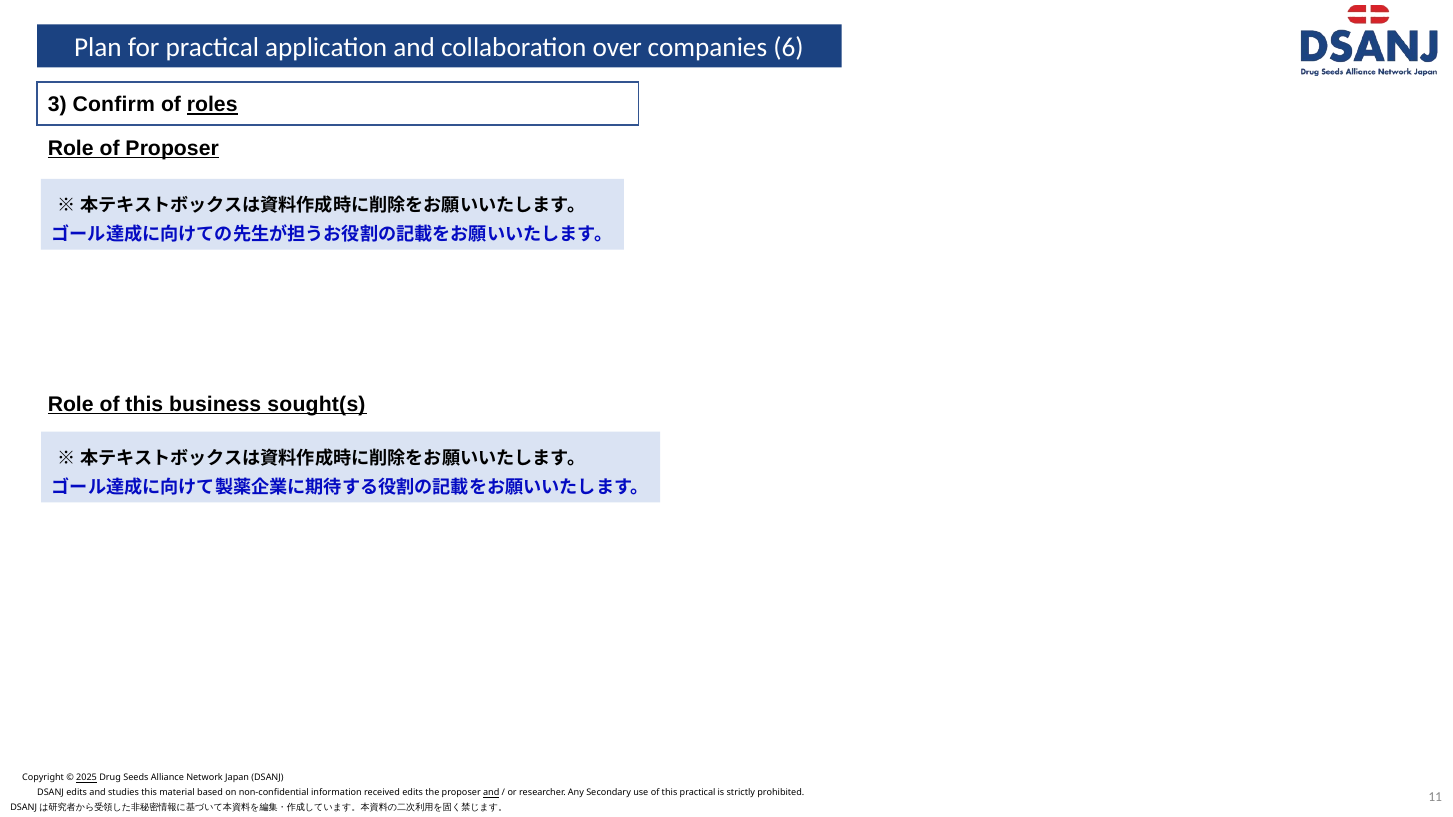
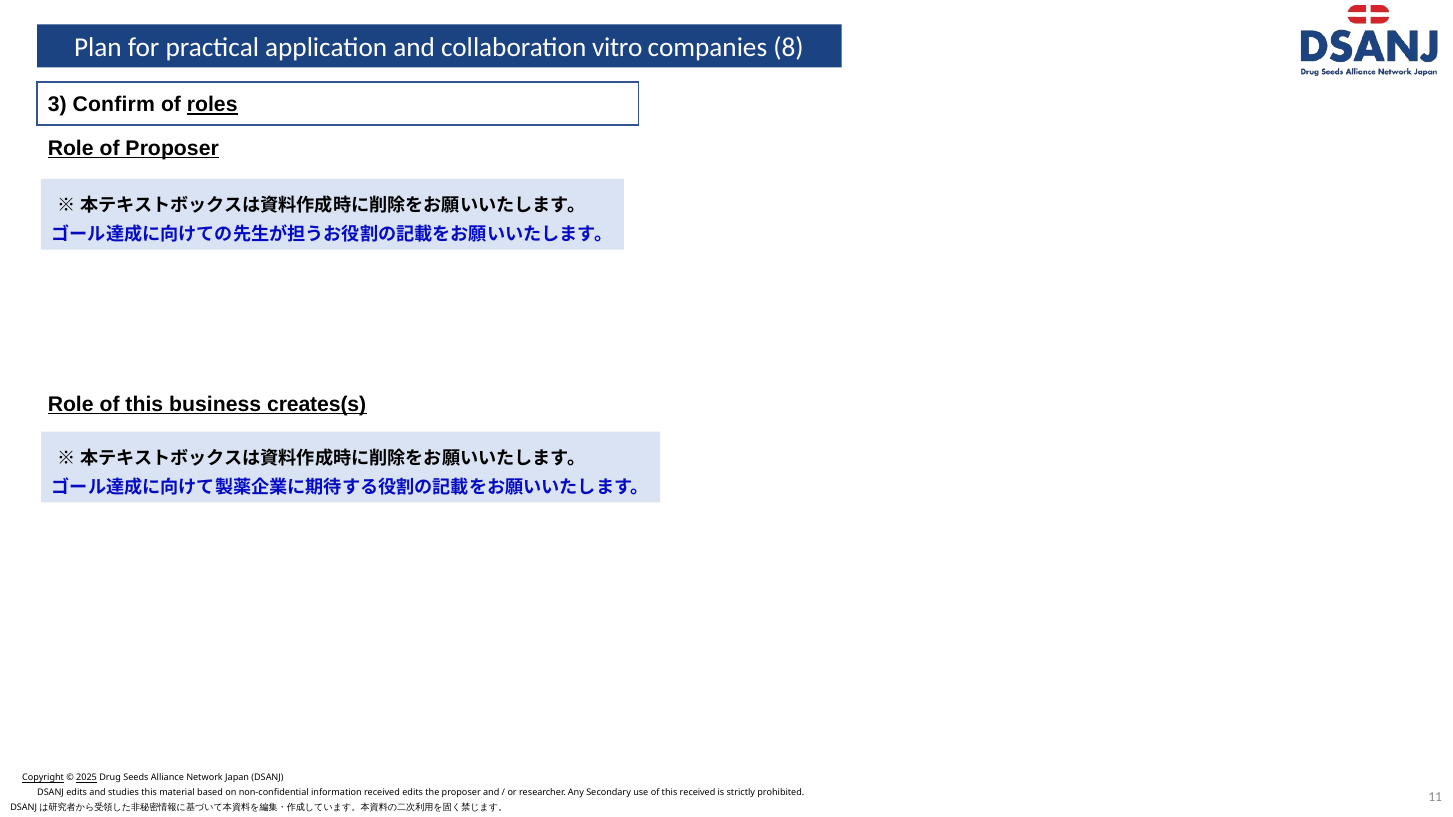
over: over -> vitro (617, 48)
6: 6 -> 8 (789, 48)
sought(s: sought(s -> creates(s (317, 404)
Copyright underline: none -> present (43, 778)
and underline: present -> none (491, 793)
this practical: practical -> received (698, 793)
